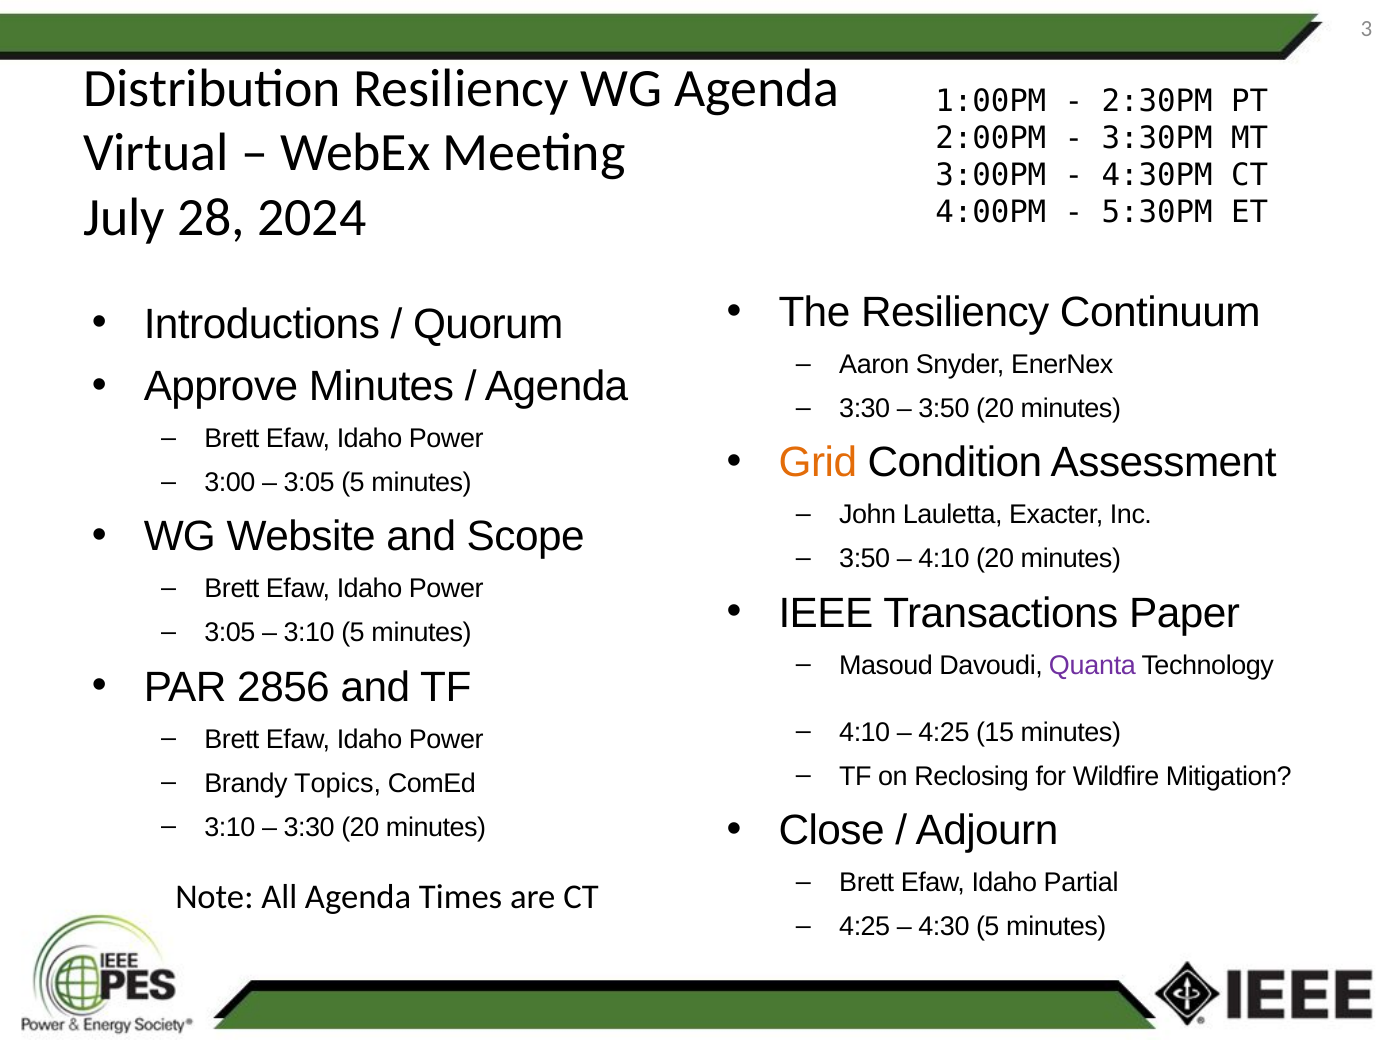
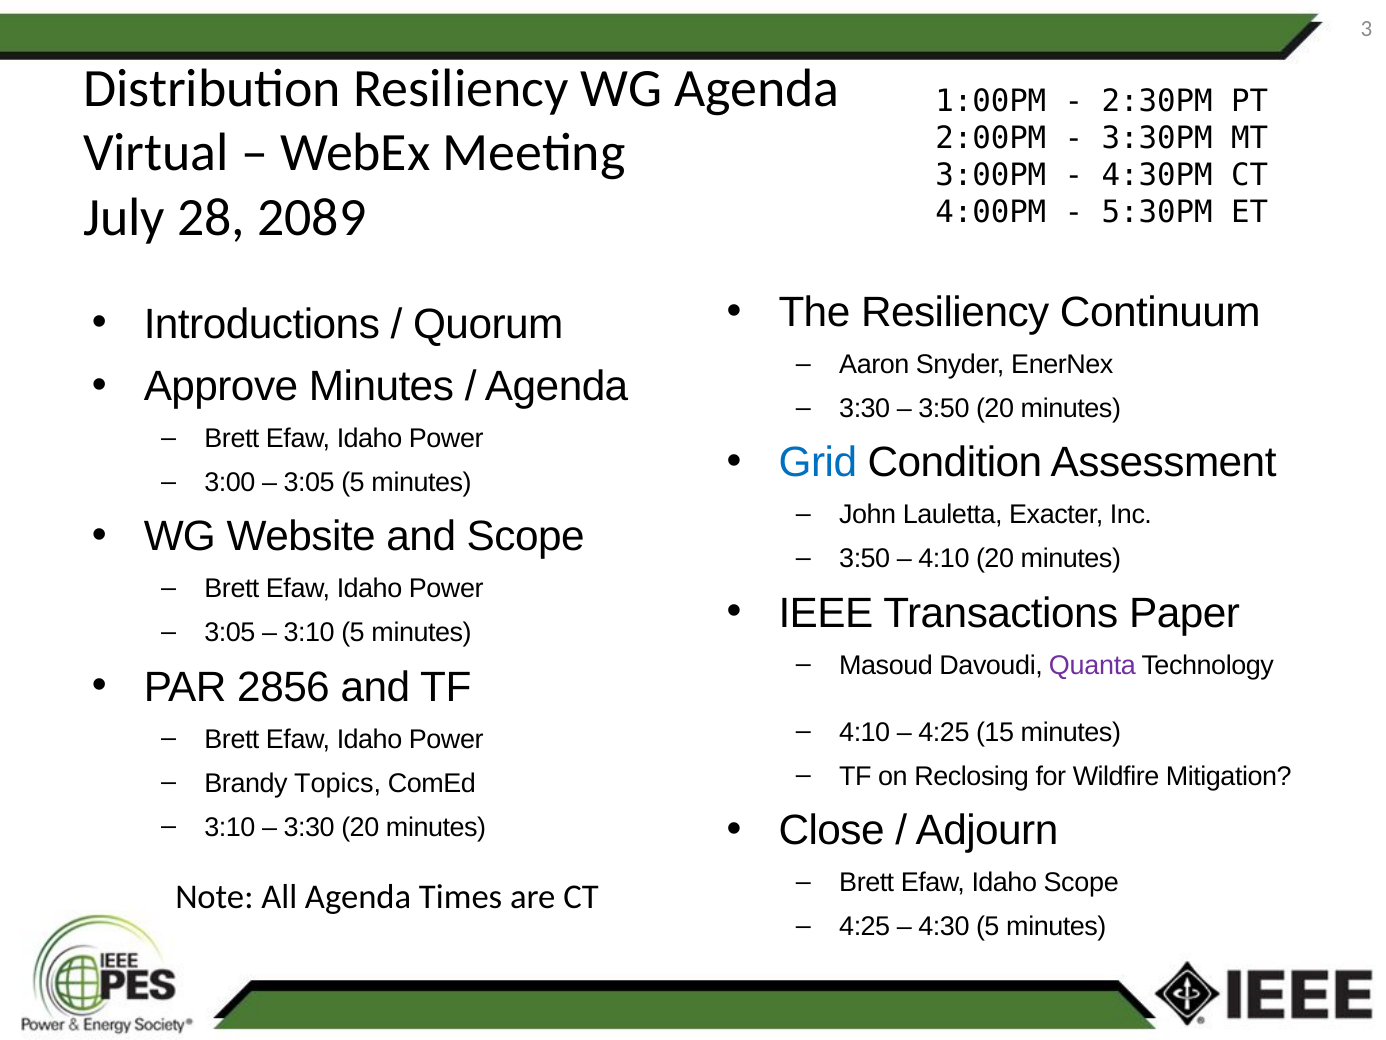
2024: 2024 -> 2089 (312, 218)
Grid colour: orange -> blue (818, 463)
Idaho Partial: Partial -> Scope (1081, 882)
